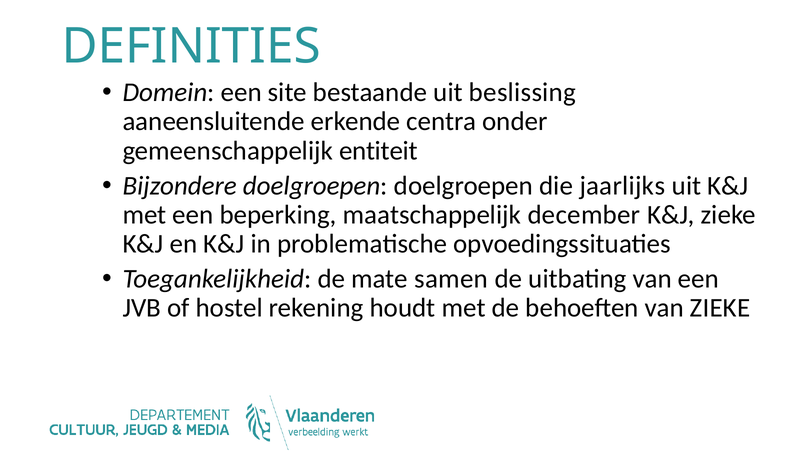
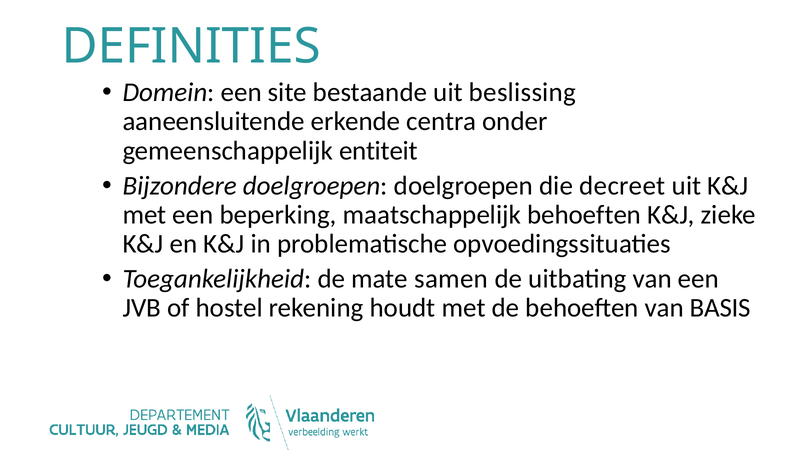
jaarlijks: jaarlijks -> decreet (622, 185)
maatschappelijk december: december -> behoeften (584, 215)
van ZIEKE: ZIEKE -> BASIS (720, 308)
